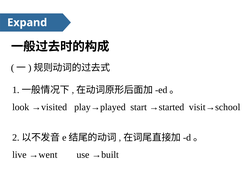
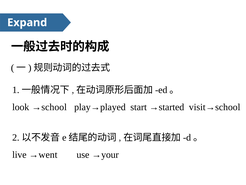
→visited: →visited -> →school (49, 107)
→built: →built -> →your (105, 154)
